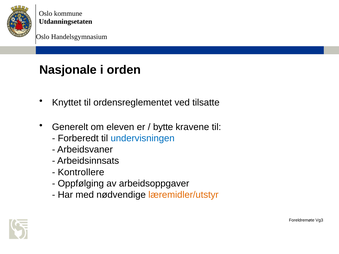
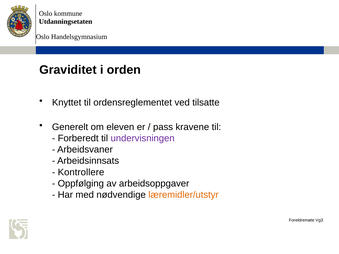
Nasjonale: Nasjonale -> Graviditet (68, 70)
bytte: bytte -> pass (163, 127)
undervisningen colour: blue -> purple (143, 138)
